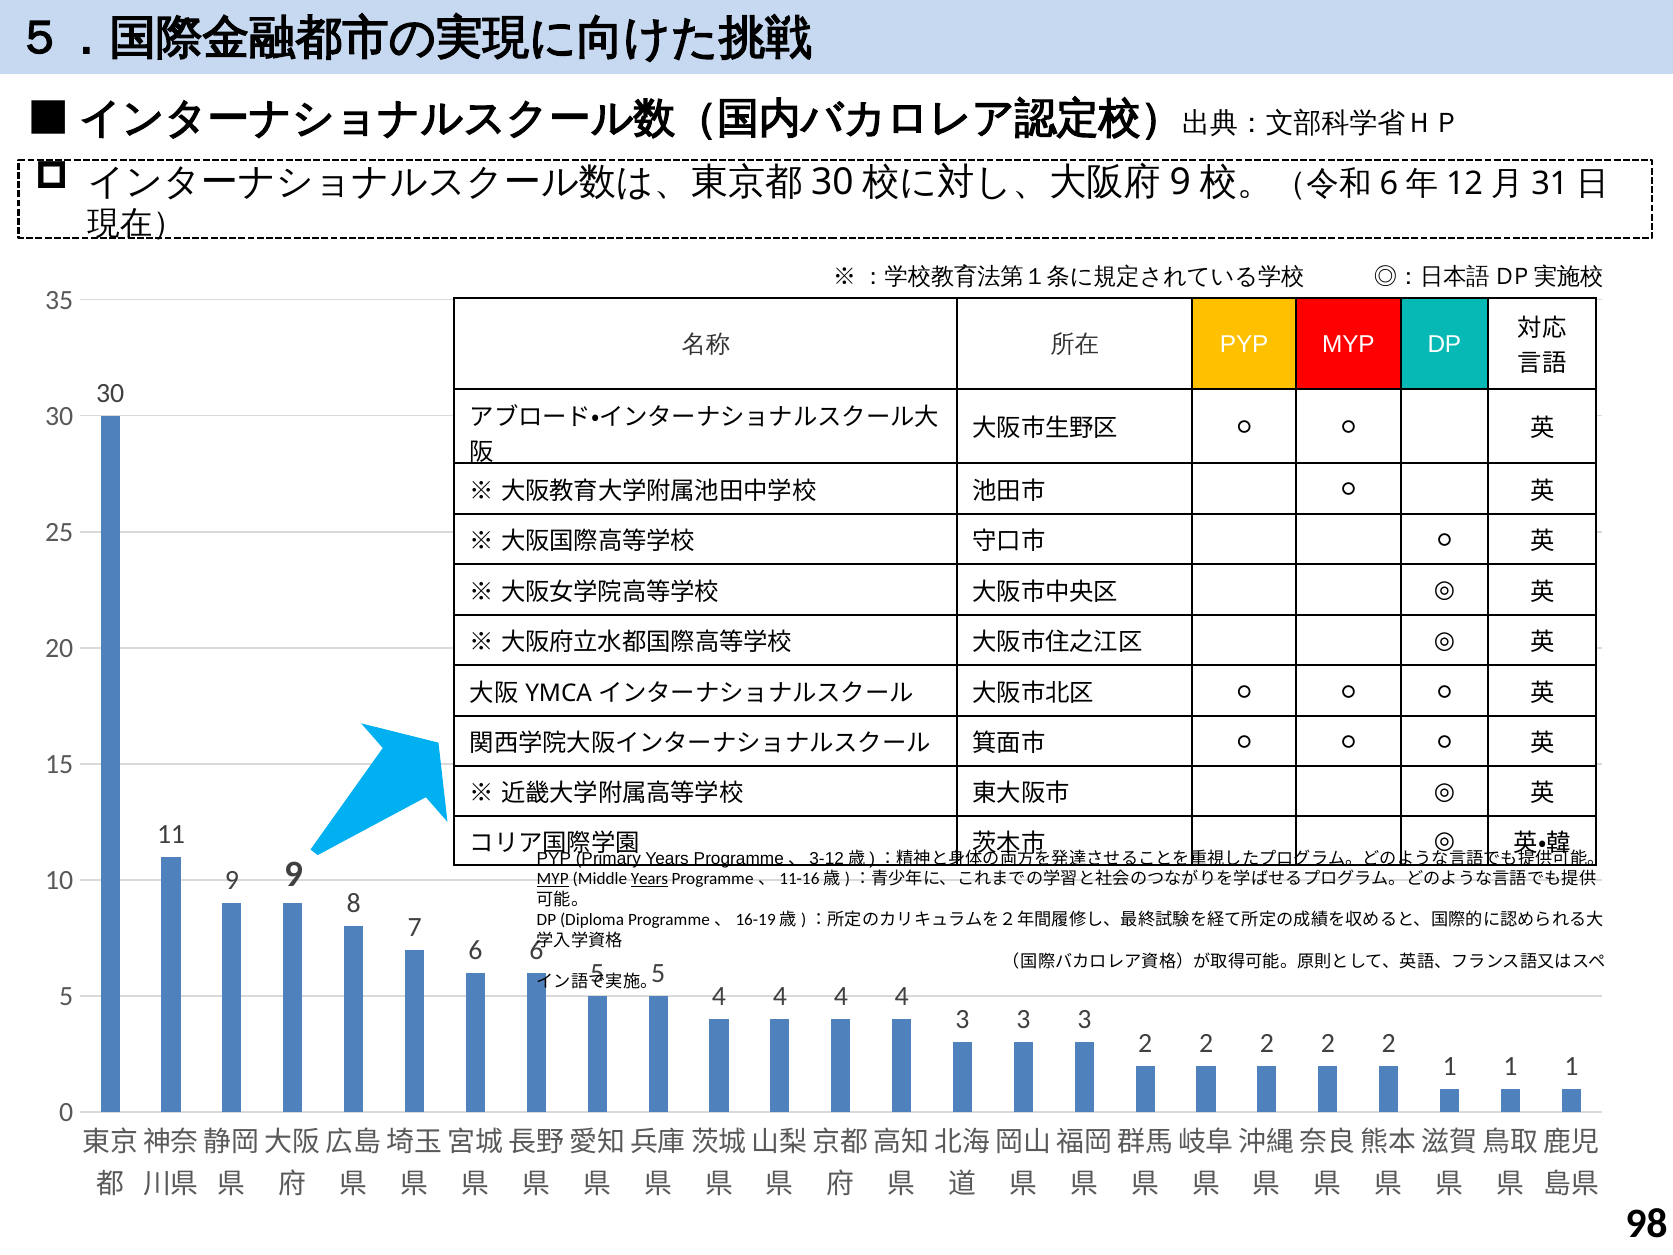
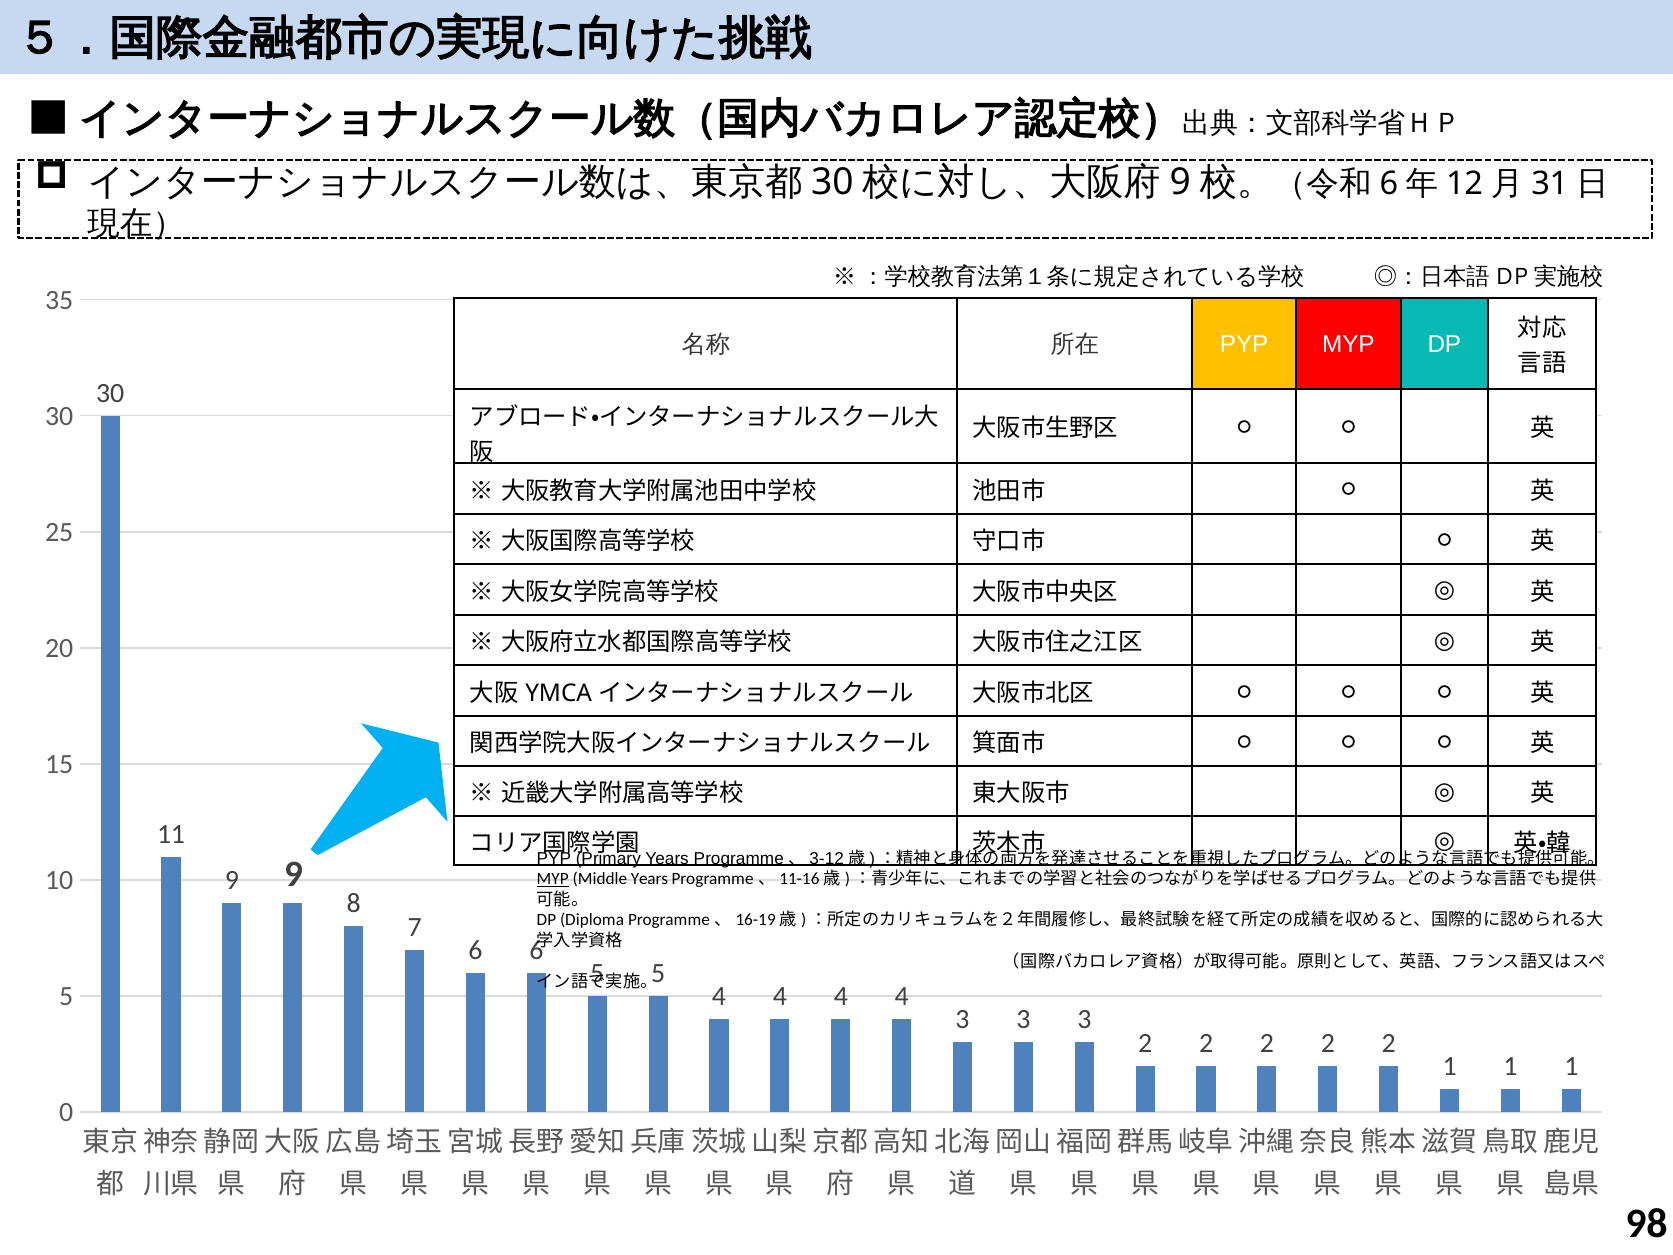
Years underline: present -> none (649, 879)
